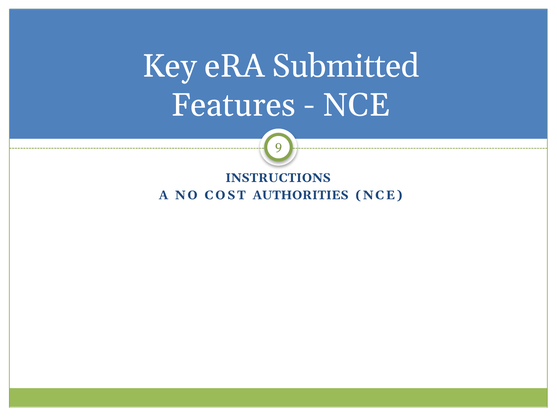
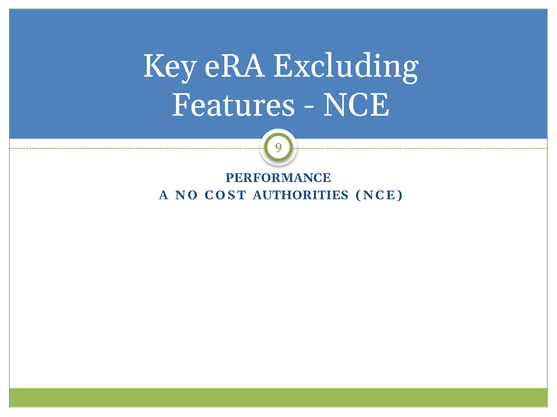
Submitted: Submitted -> Excluding (346, 66)
INSTRUCTIONS: INSTRUCTIONS -> PERFORMANCE (278, 178)
